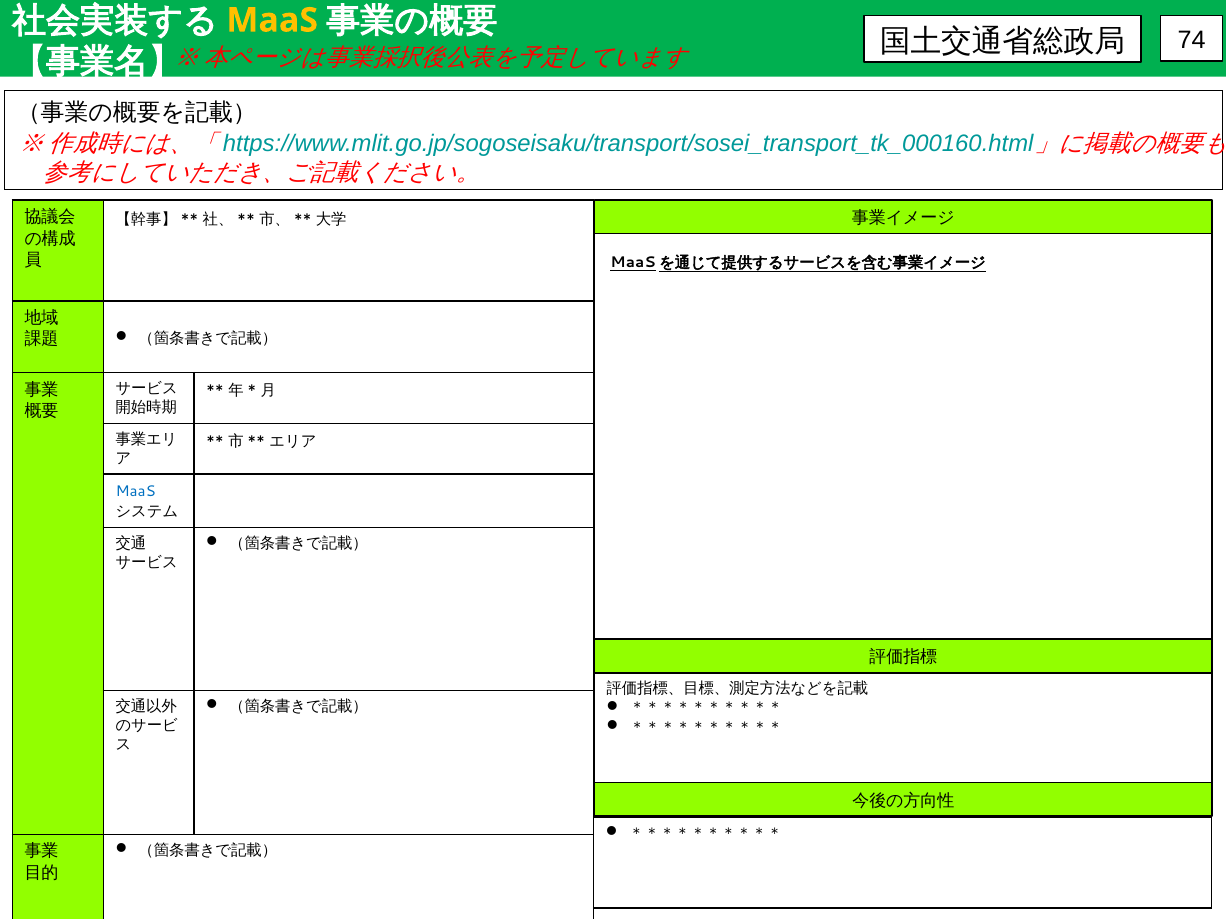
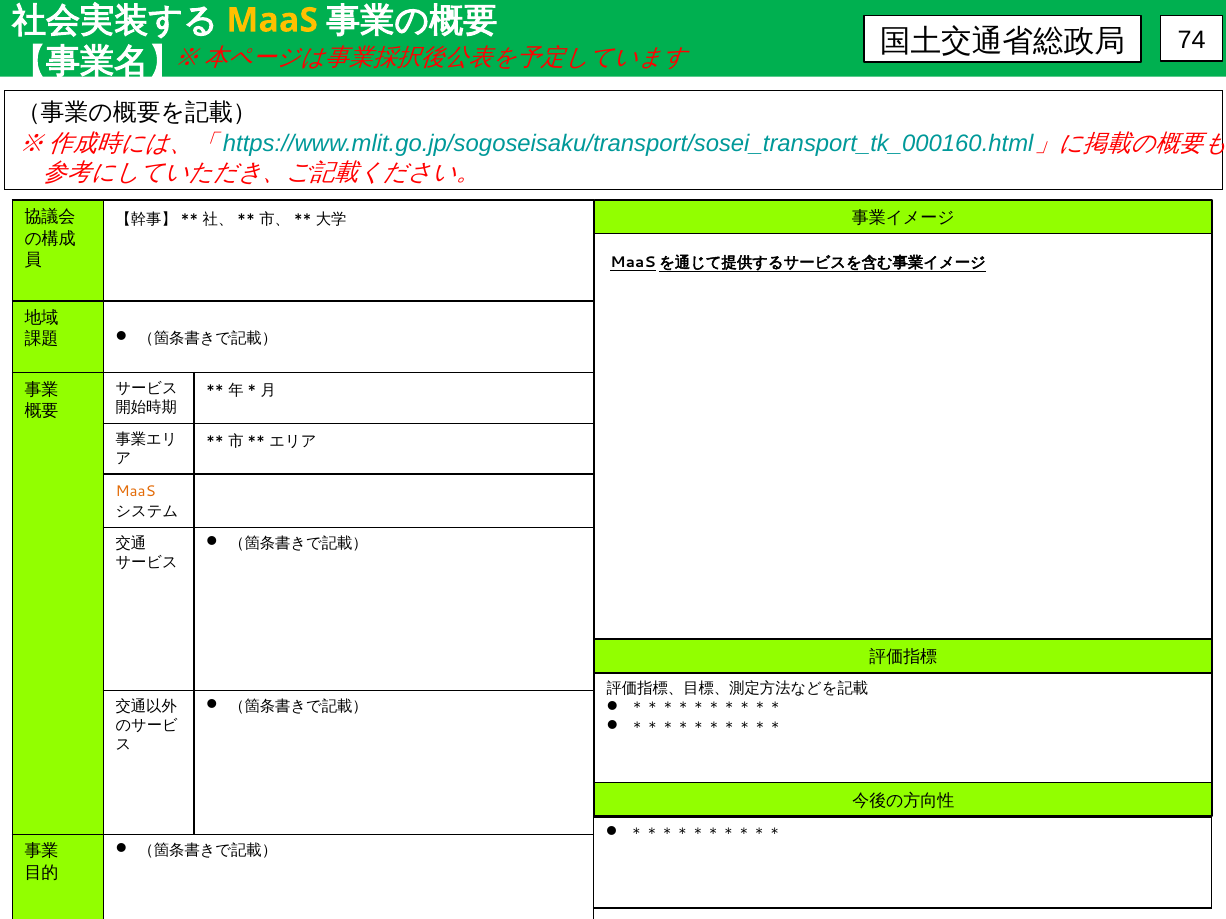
MaaS colour: blue -> orange (136, 492)
